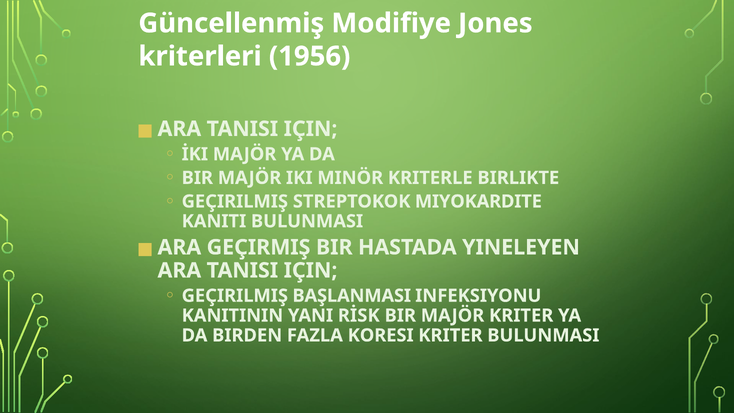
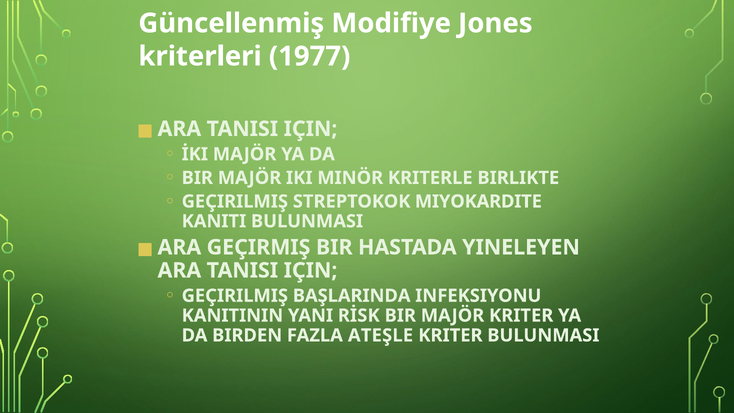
1956: 1956 -> 1977 (310, 56)
BAŞLANMASI: BAŞLANMASI -> BAŞLARINDA (352, 296)
KORESI: KORESI -> ATEŞLE (381, 335)
